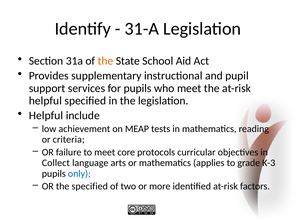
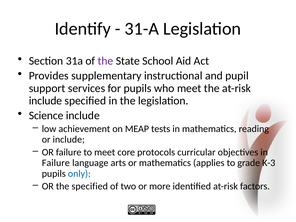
the colour: orange -> purple (106, 61)
helpful: helpful -> include (45, 101)
Helpful: Helpful -> Science (46, 115)
or criteria: criteria -> include (69, 140)
Collect: Collect -> Failure (56, 163)
